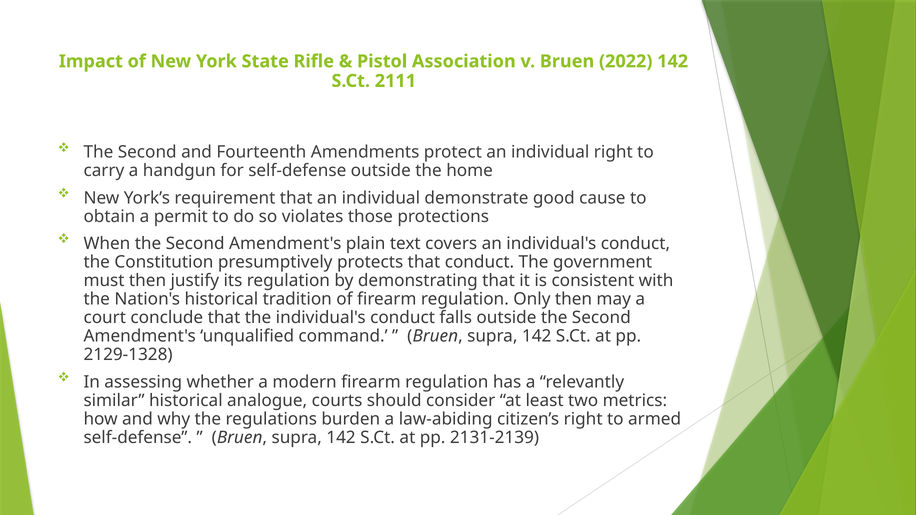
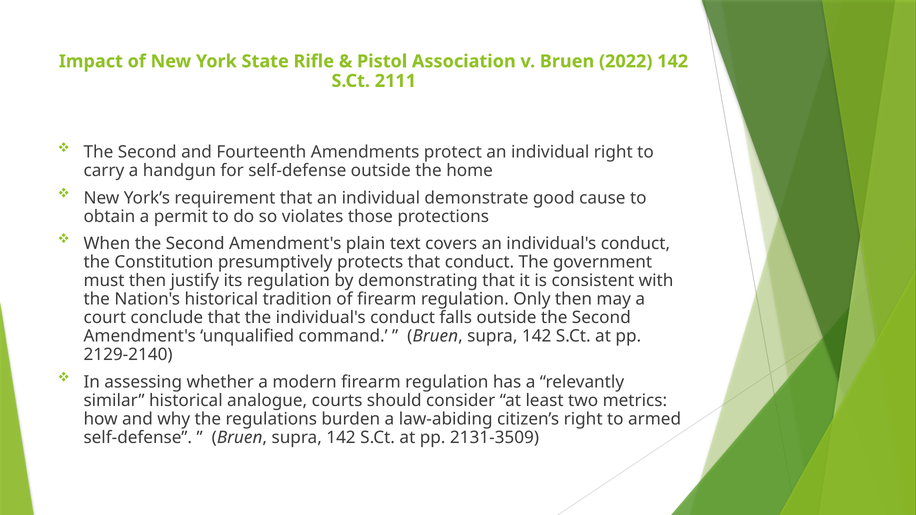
2129-1328: 2129-1328 -> 2129-2140 (128, 355)
2131-2139: 2131-2139 -> 2131-3509 (494, 438)
